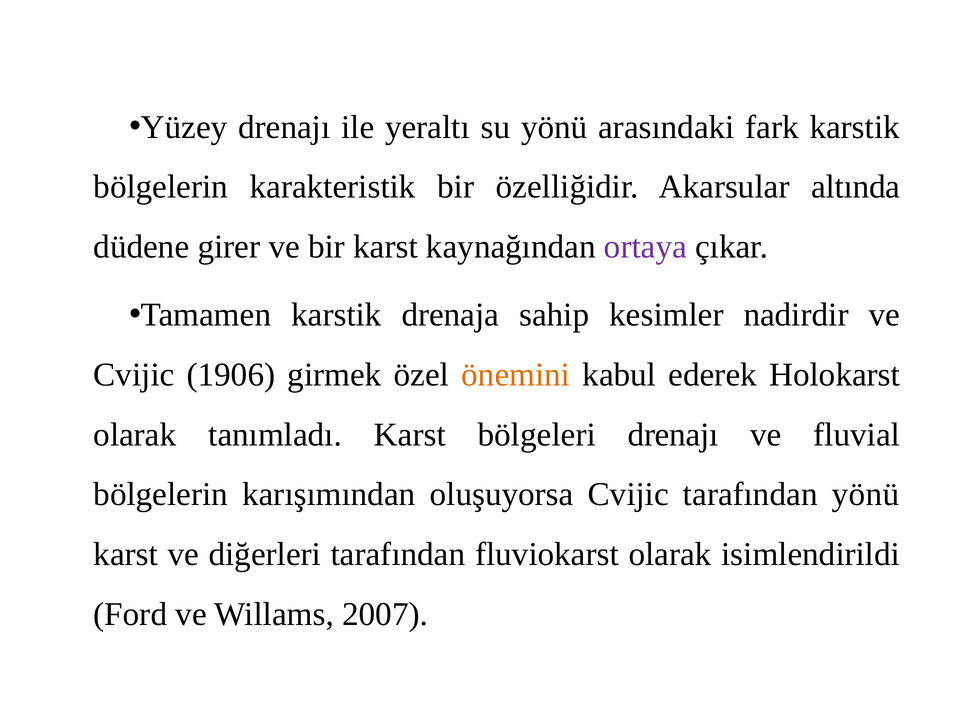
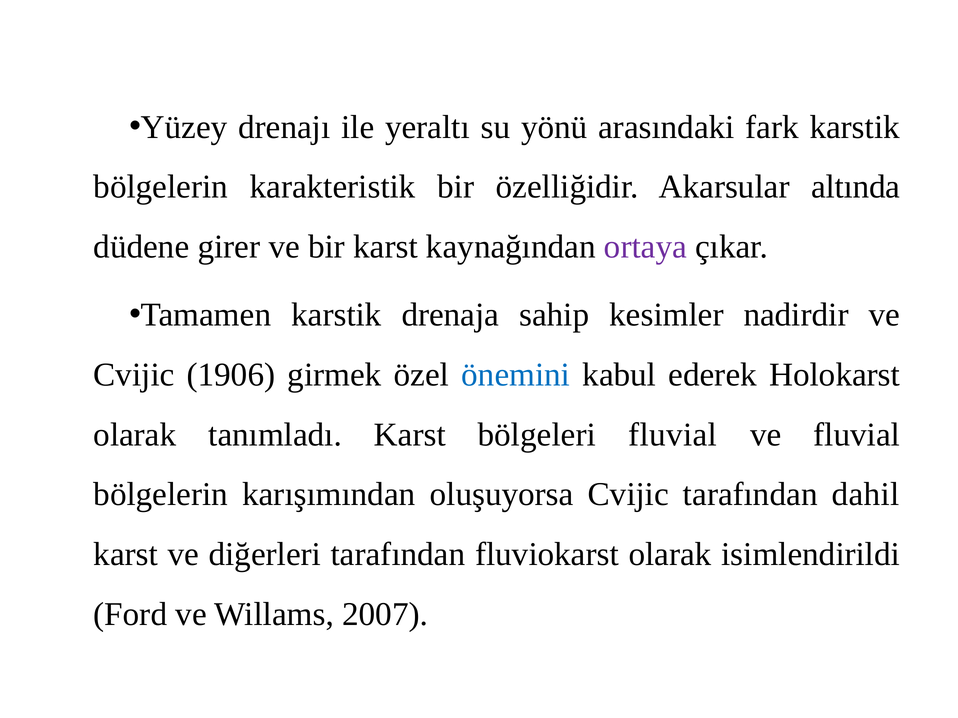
önemini colour: orange -> blue (516, 375)
bölgeleri drenajı: drenajı -> fluvial (673, 435)
tarafından yönü: yönü -> dahil (866, 495)
